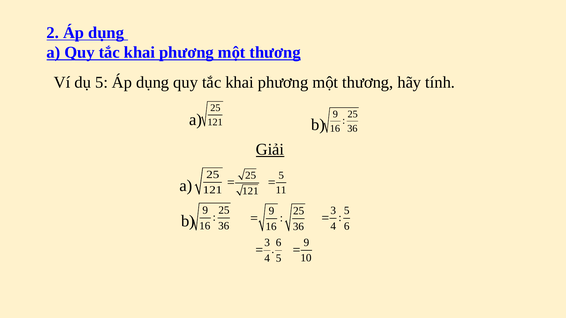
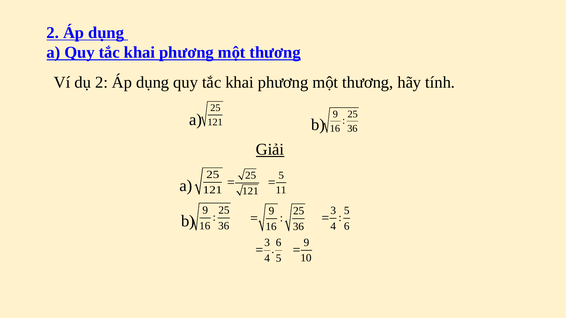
dụ 5: 5 -> 2 (101, 83)
